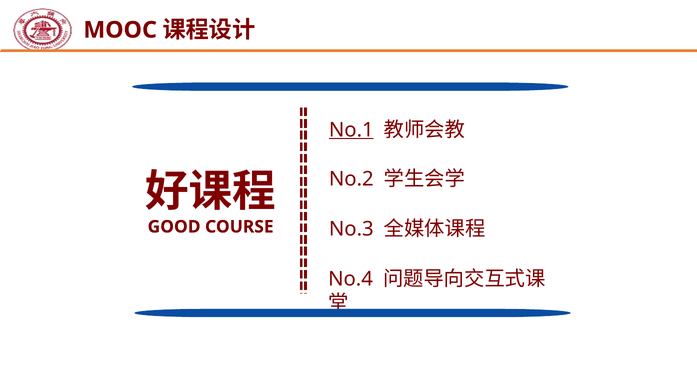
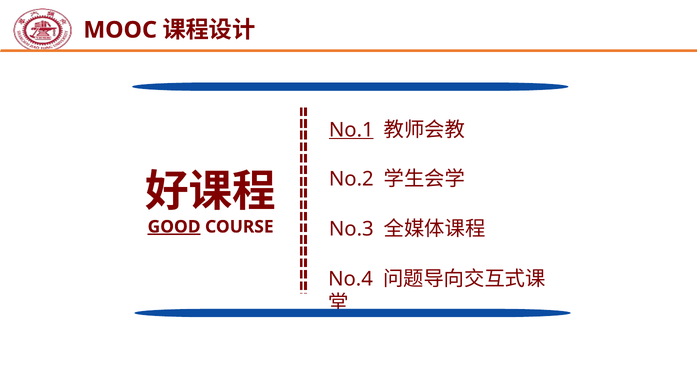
GOOD underline: none -> present (174, 227)
